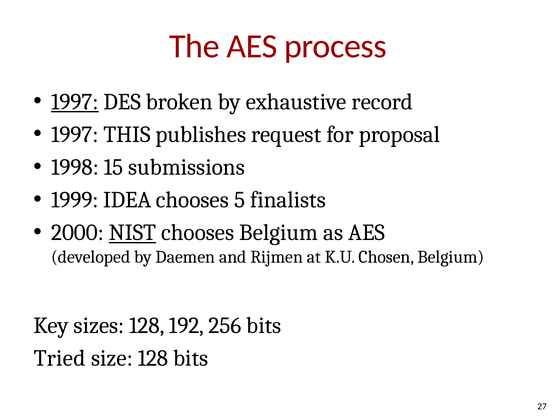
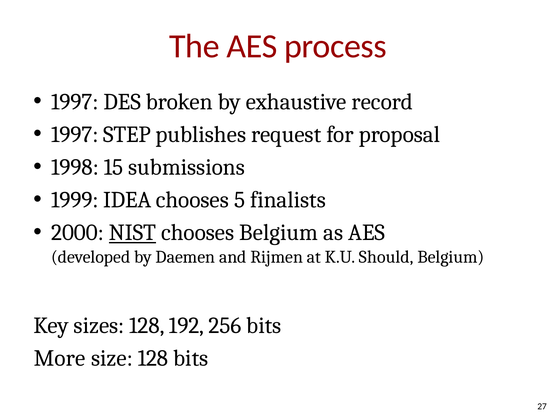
1997 underline: present -> none (75, 102)
THIS: THIS -> STEP (127, 134)
Chosen: Chosen -> Should (386, 257)
Tried: Tried -> More (60, 358)
